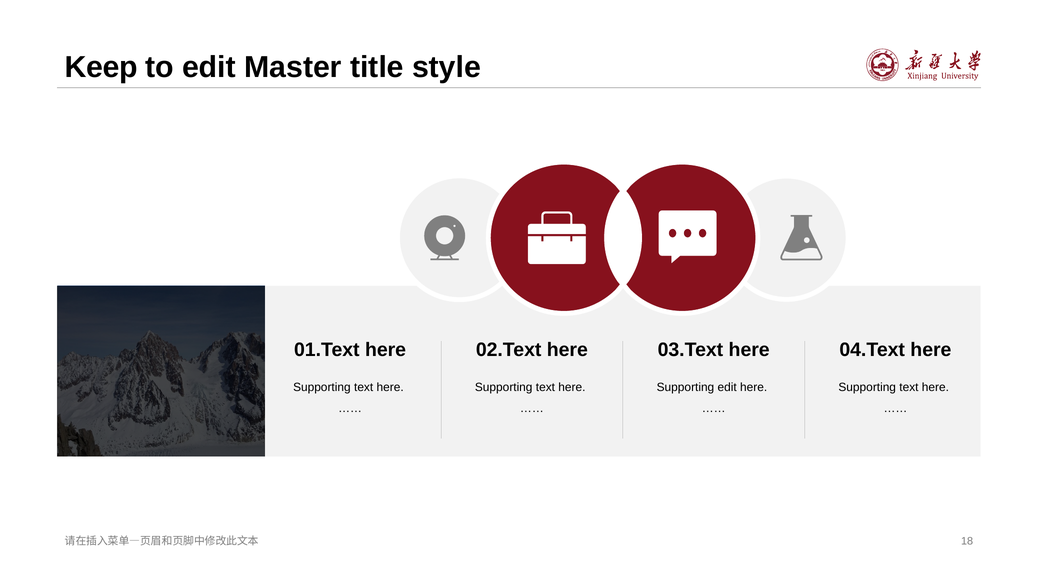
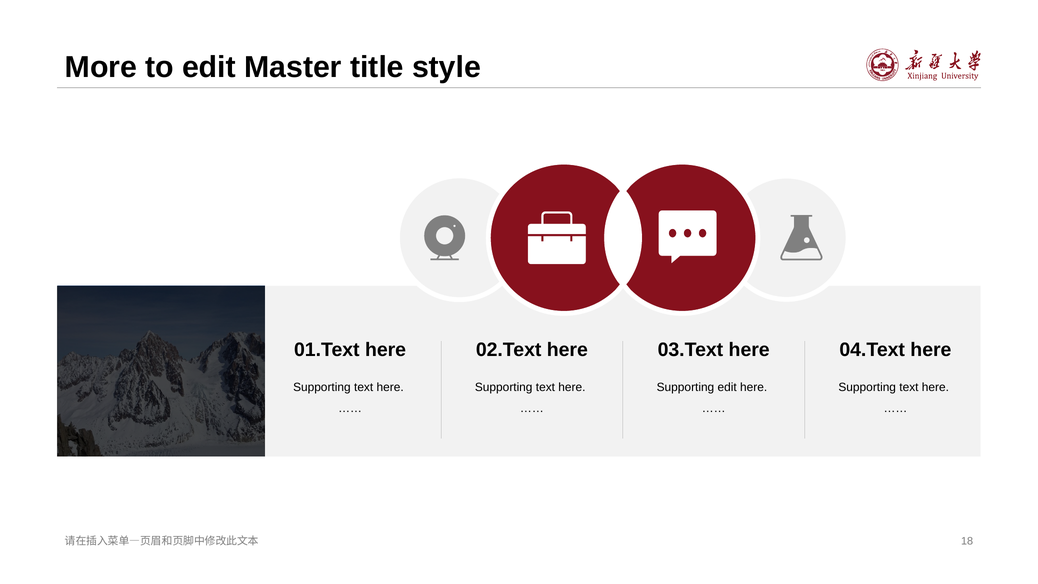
Keep: Keep -> More (101, 67)
